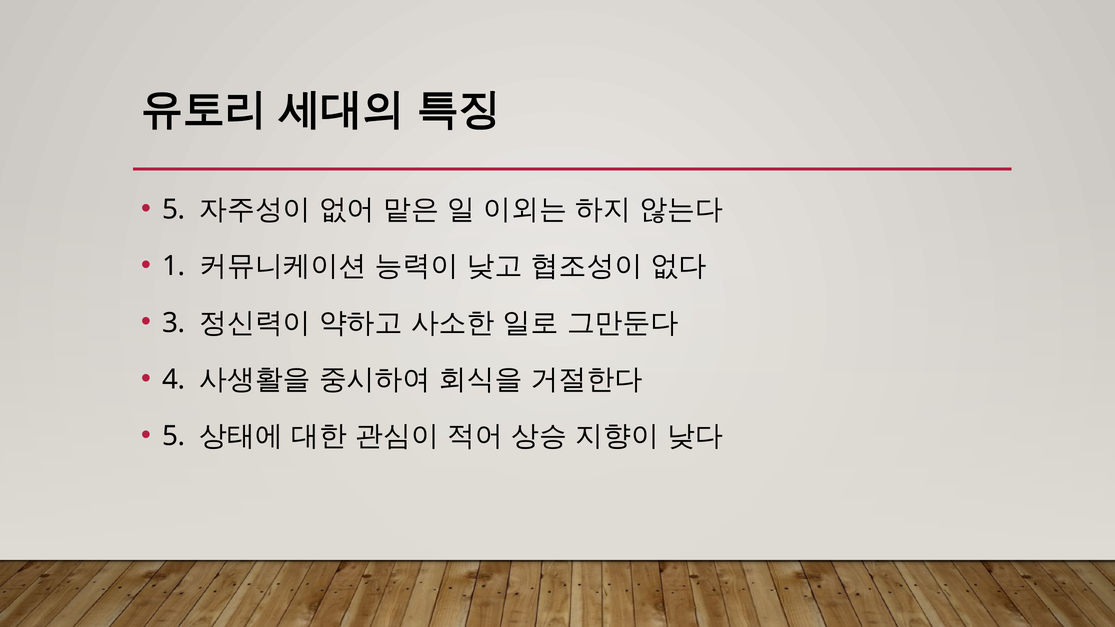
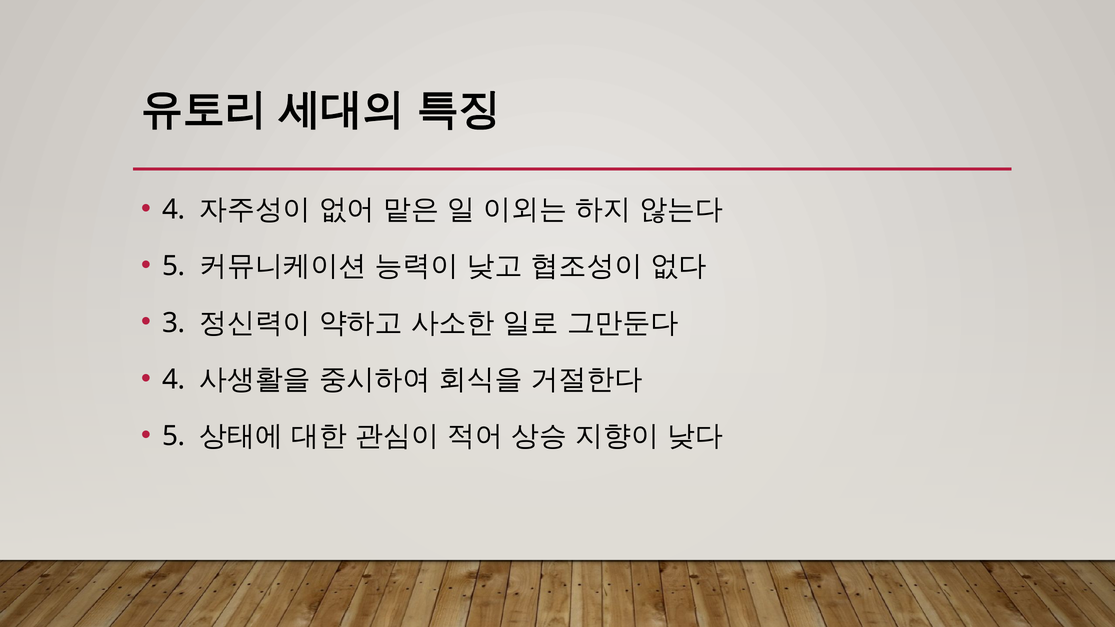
5: 5 -> 4 (174, 210)
1: 1 -> 5 (174, 266)
